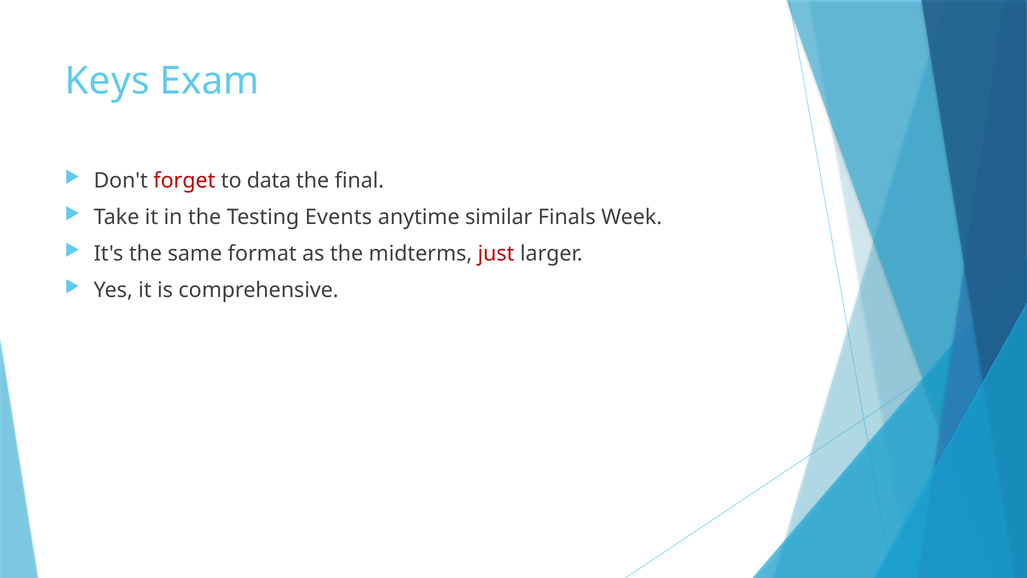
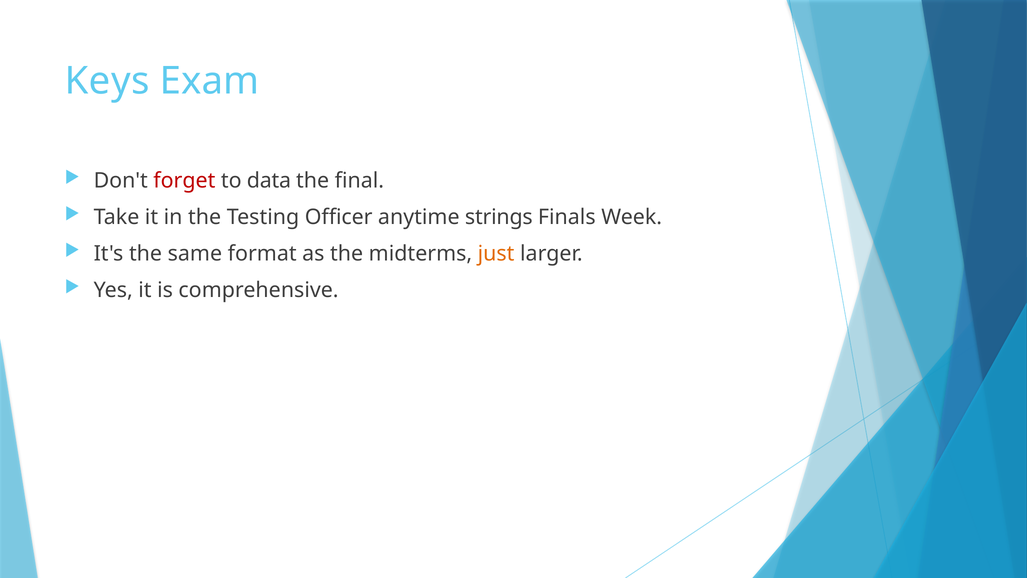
Events: Events -> Officer (339, 217)
similar: similar -> strings (499, 217)
just colour: red -> orange (496, 254)
